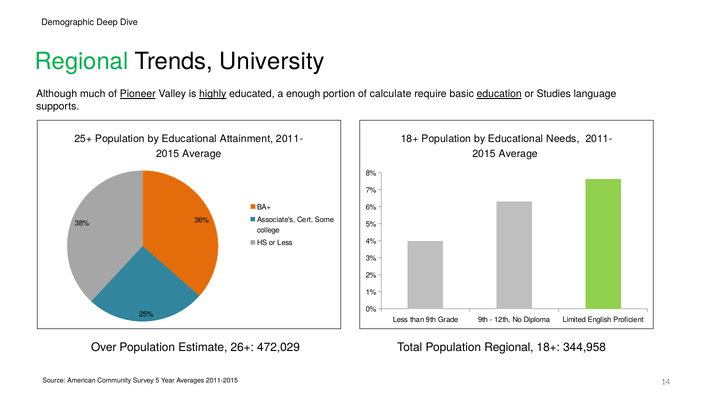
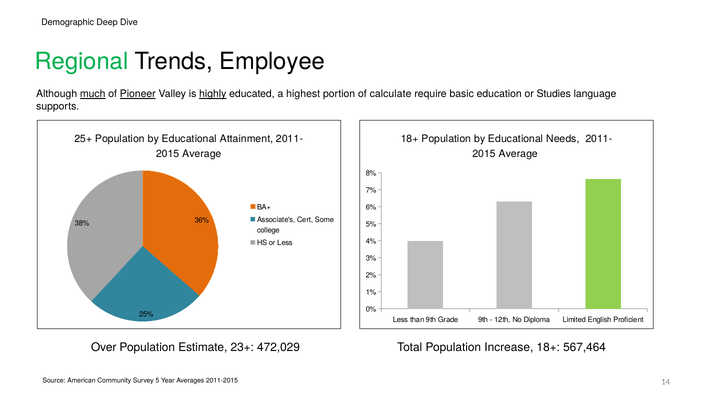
University: University -> Employee (272, 62)
much underline: none -> present (93, 94)
enough: enough -> highest (303, 94)
education underline: present -> none (499, 94)
26+: 26+ -> 23+ (242, 347)
Population Regional: Regional -> Increase (509, 347)
344,958: 344,958 -> 567,464 (585, 347)
